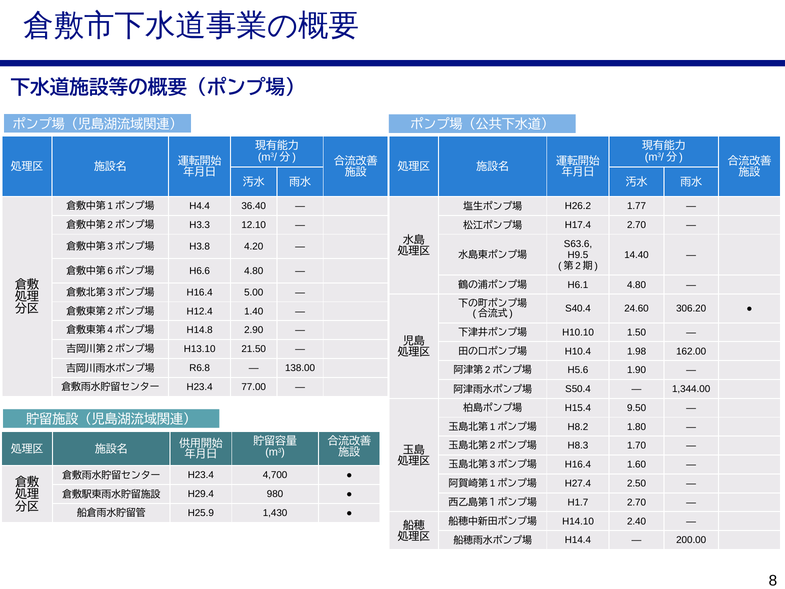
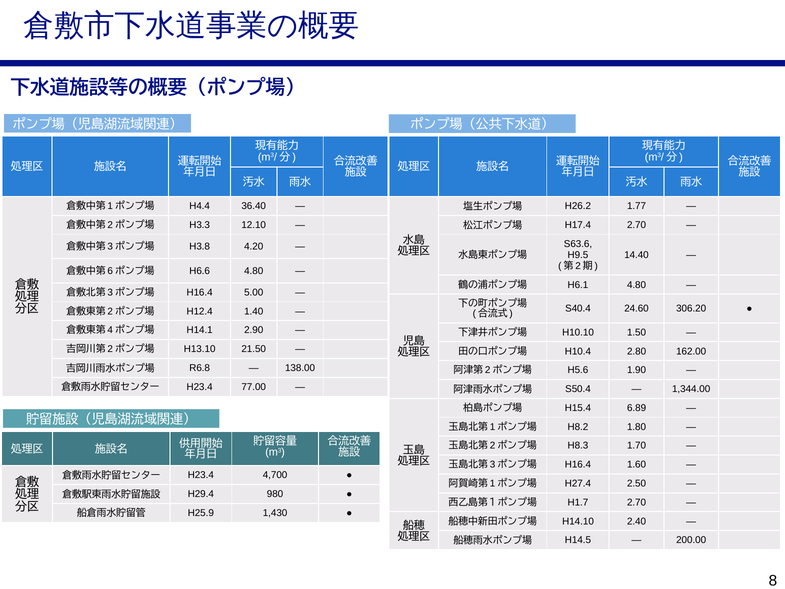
H14.8: H14.8 -> H14.1 (200, 330)
1.98: 1.98 -> 2.80 (637, 351)
9.50: 9.50 -> 6.89 (637, 408)
H14.4: H14.4 -> H14.5 (578, 540)
